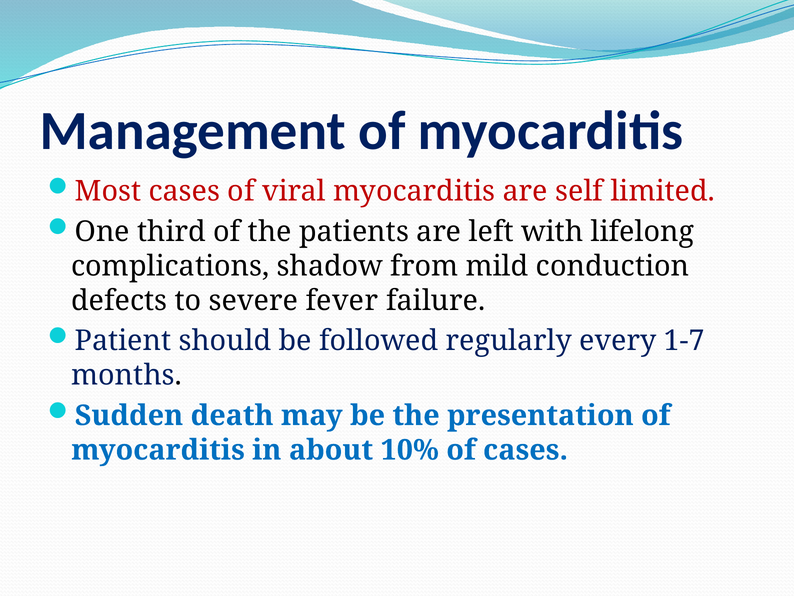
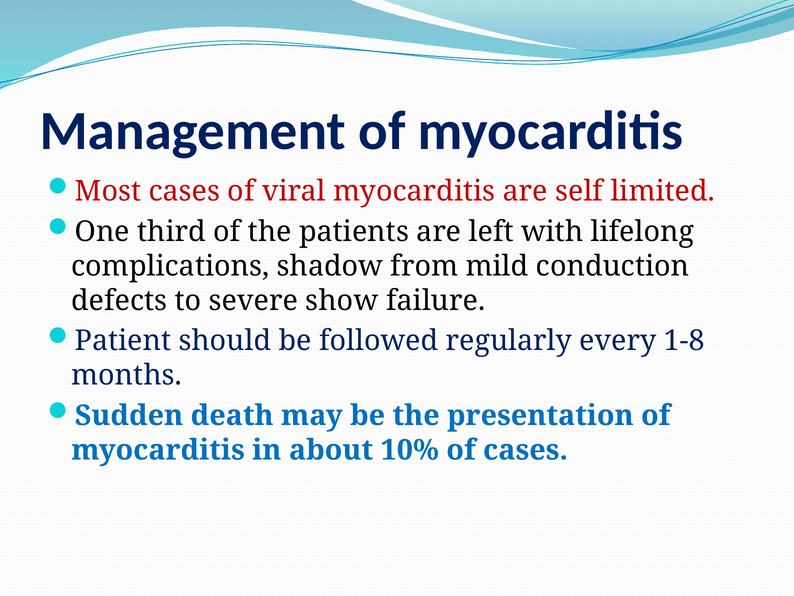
fever: fever -> show (342, 300)
1-7: 1-7 -> 1-8 (684, 341)
